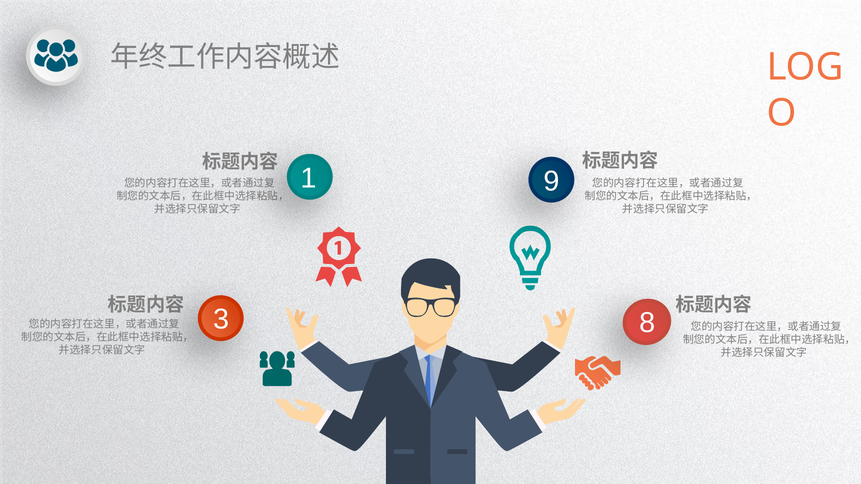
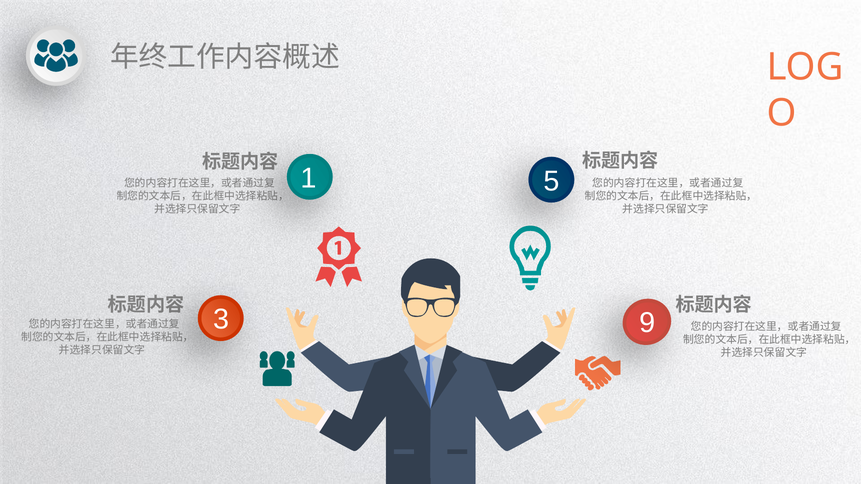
9: 9 -> 5 (551, 181)
8: 8 -> 9 (647, 323)
